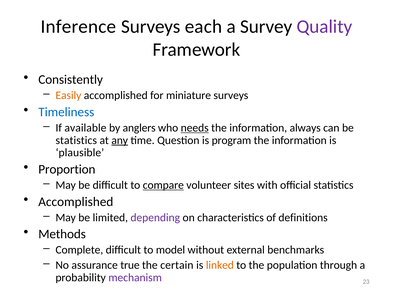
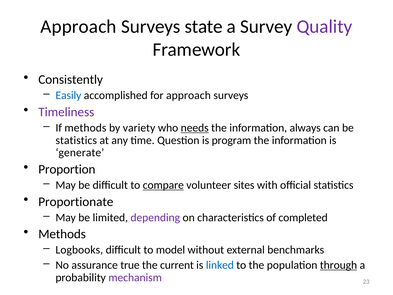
Inference: Inference -> Approach (78, 27)
each: each -> state (204, 27)
Easily colour: orange -> blue (68, 95)
for miniature: miniature -> approach (188, 95)
Timeliness colour: blue -> purple (66, 112)
If available: available -> methods (85, 128)
anglers: anglers -> variety (139, 128)
any underline: present -> none (120, 140)
plausible: plausible -> generate (80, 152)
Accomplished: Accomplished -> Proportionate (76, 202)
definitions: definitions -> completed (303, 217)
Complete: Complete -> Logbooks (79, 250)
certain: certain -> current (177, 265)
linked colour: orange -> blue (220, 265)
through underline: none -> present (339, 265)
